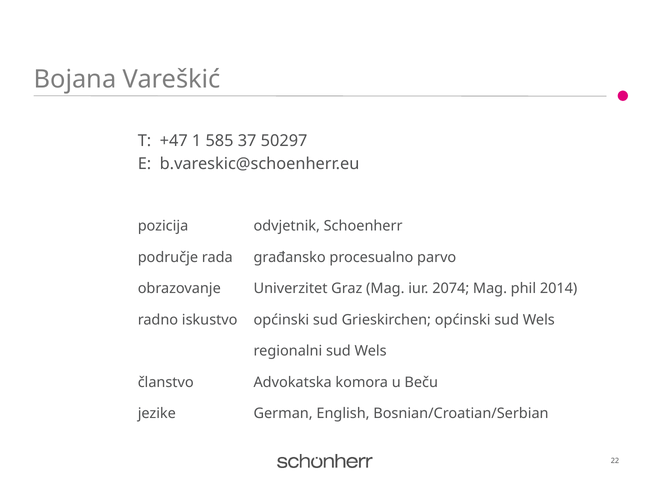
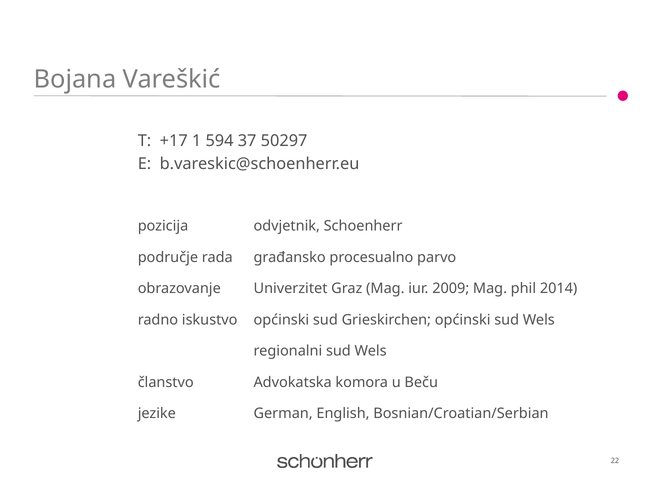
+47: +47 -> +17 (174, 141)
585: 585 -> 594 (220, 141)
2074: 2074 -> 2009 (451, 288)
